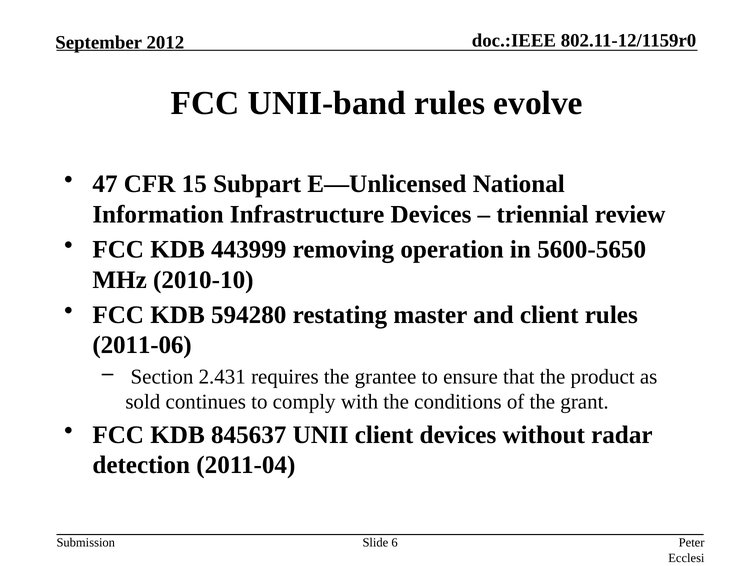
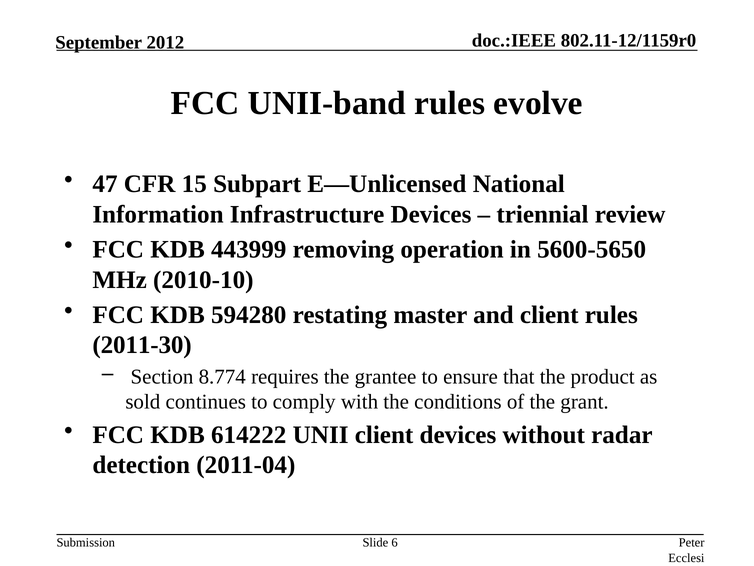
2011-06: 2011-06 -> 2011-30 (142, 345)
2.431: 2.431 -> 8.774 (222, 376)
845637: 845637 -> 614222 (249, 434)
